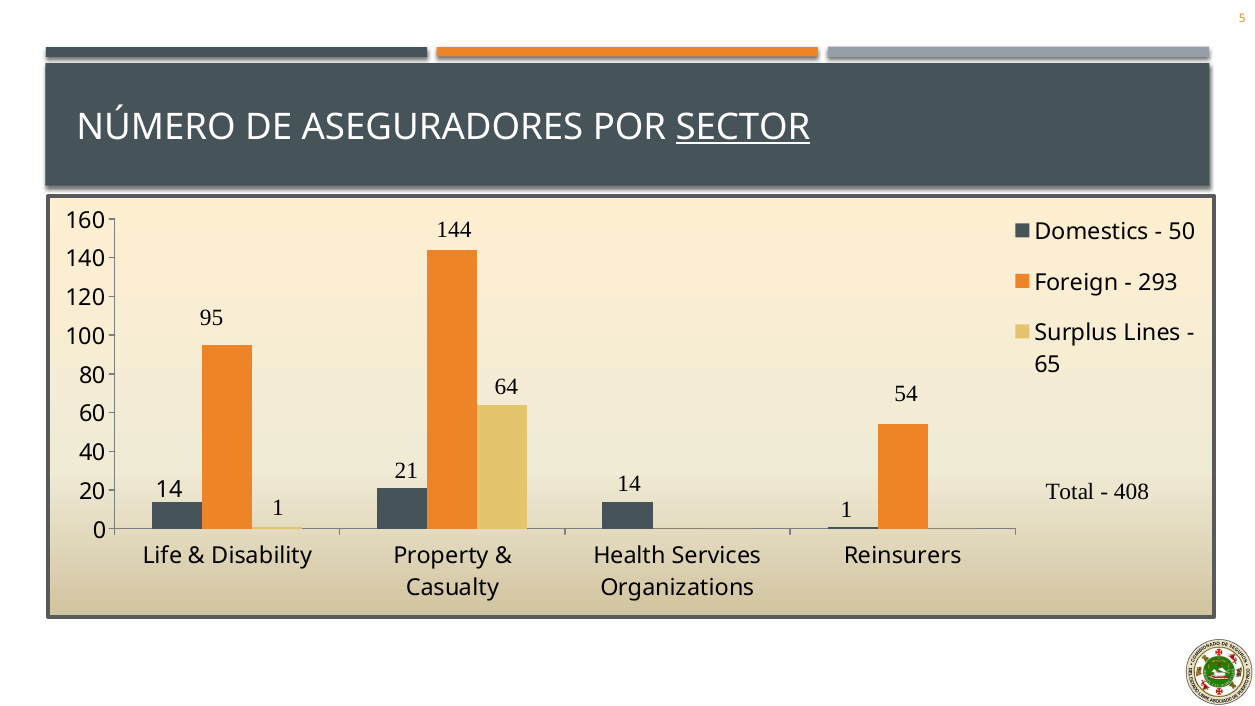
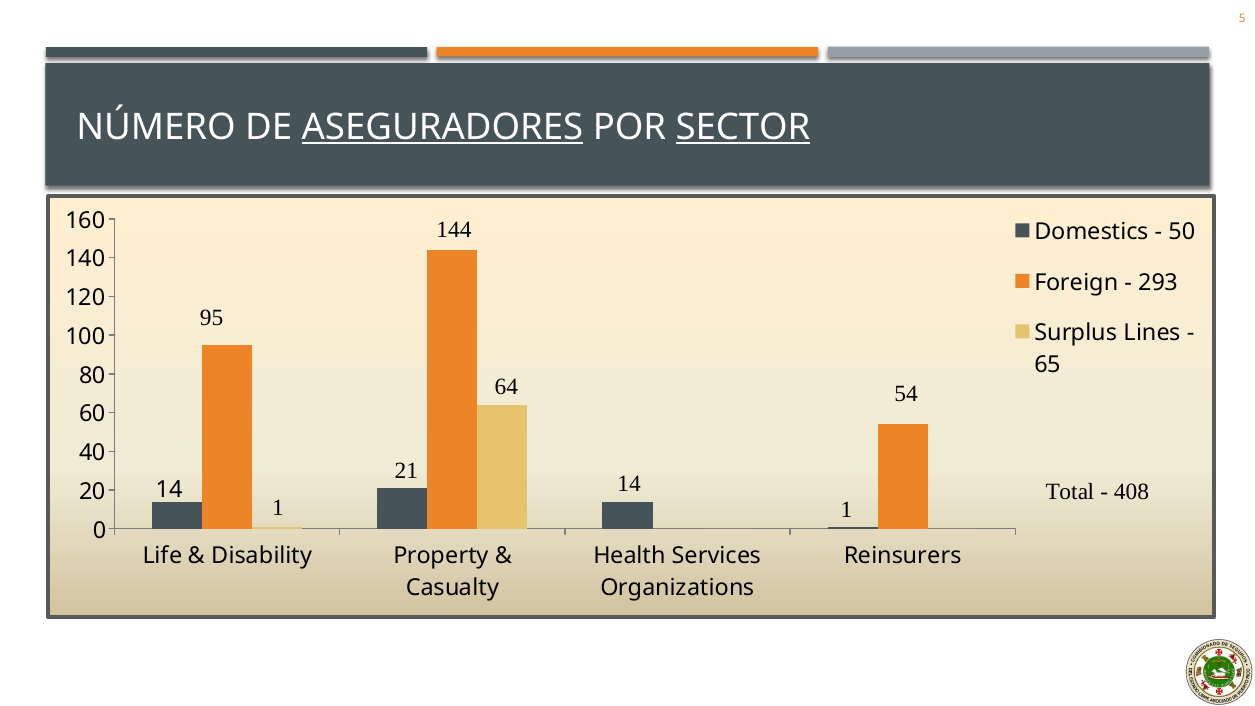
ASEGURADORES underline: none -> present (442, 127)
